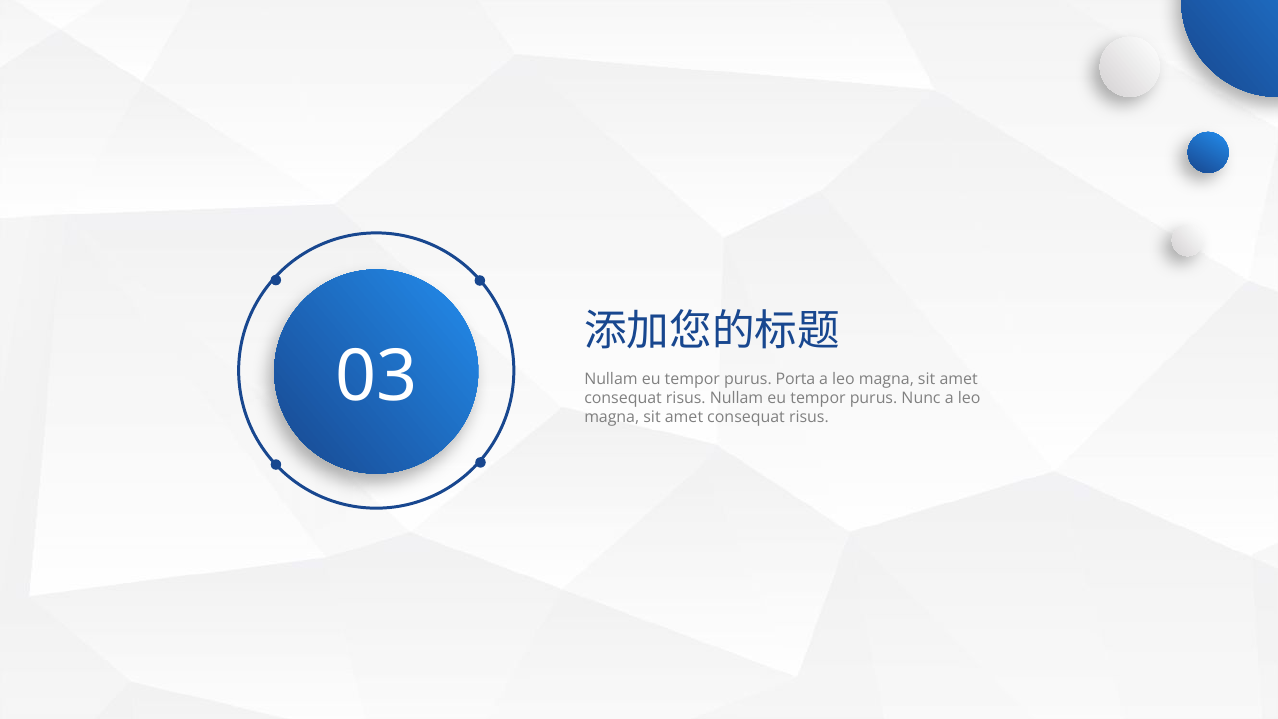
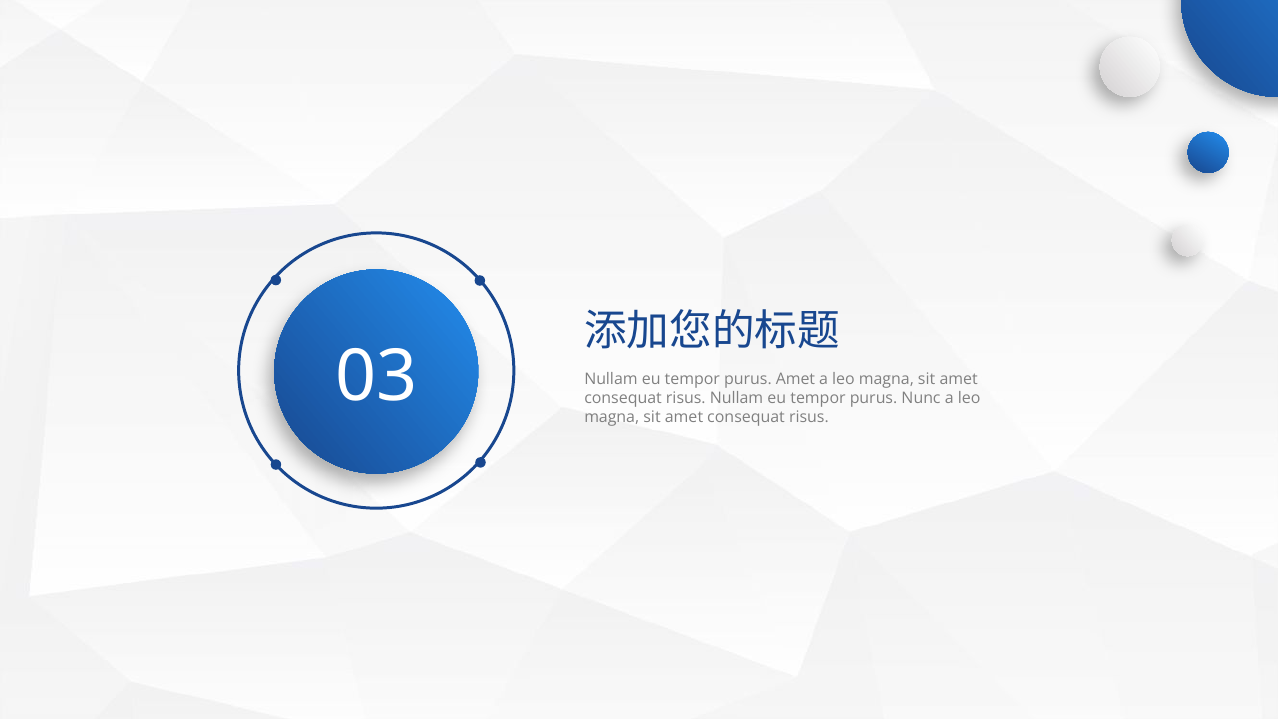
purus Porta: Porta -> Amet (795, 379)
